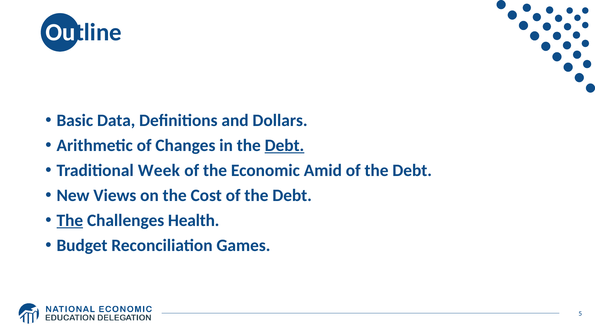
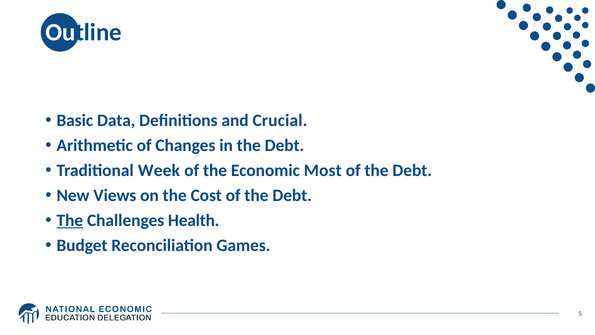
Dollars: Dollars -> Crucial (280, 120)
Debt underline: present -> none (284, 145)
Amid: Amid -> Most (323, 170)
